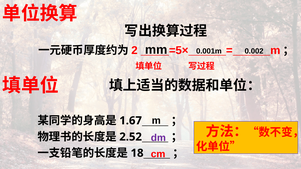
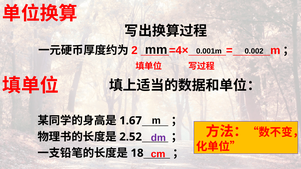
=5×: =5× -> =4× (179, 50)
